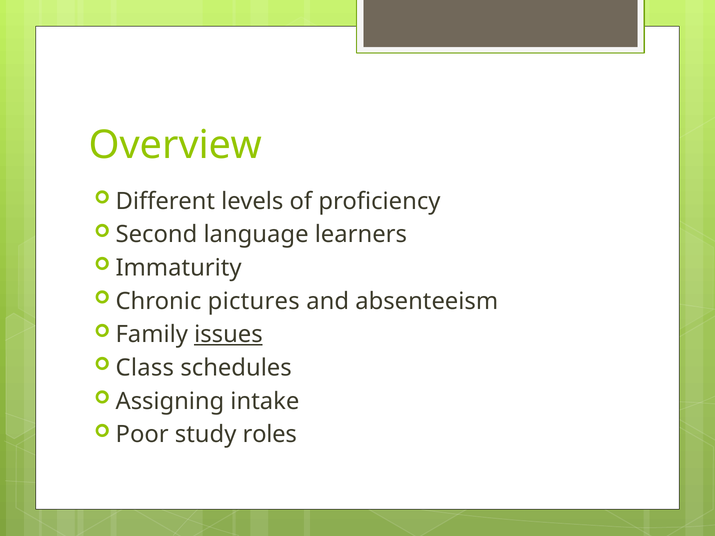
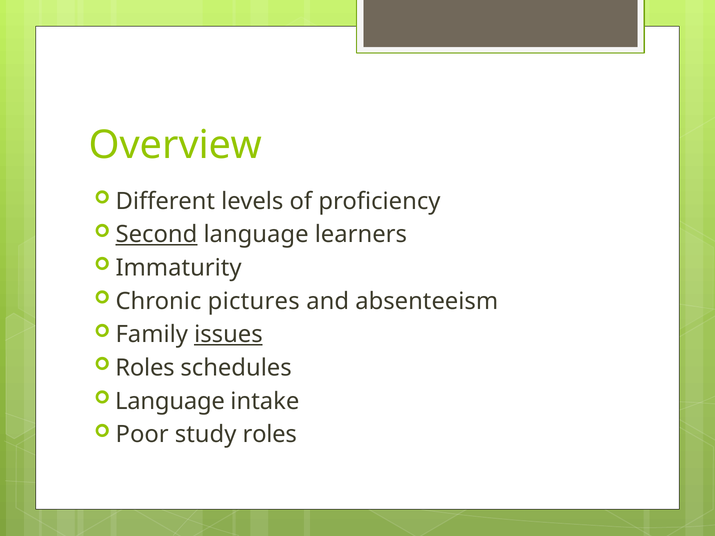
Second underline: none -> present (156, 235)
Class: Class -> Roles (145, 368)
Assigning: Assigning -> Language (170, 401)
